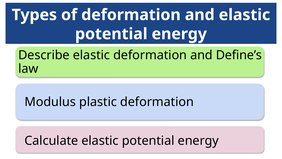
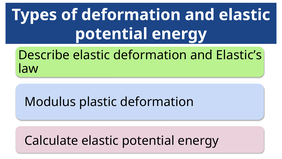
Define’s: Define’s -> Elastic’s (239, 55)
